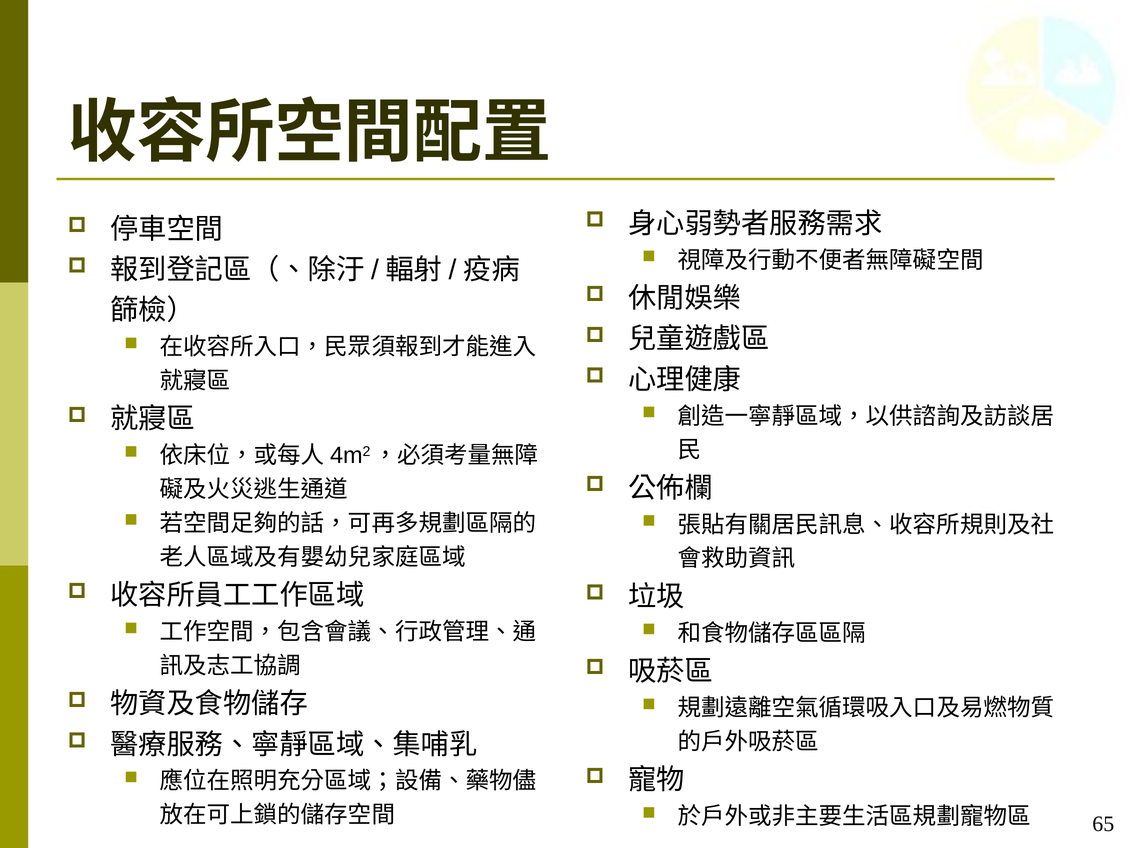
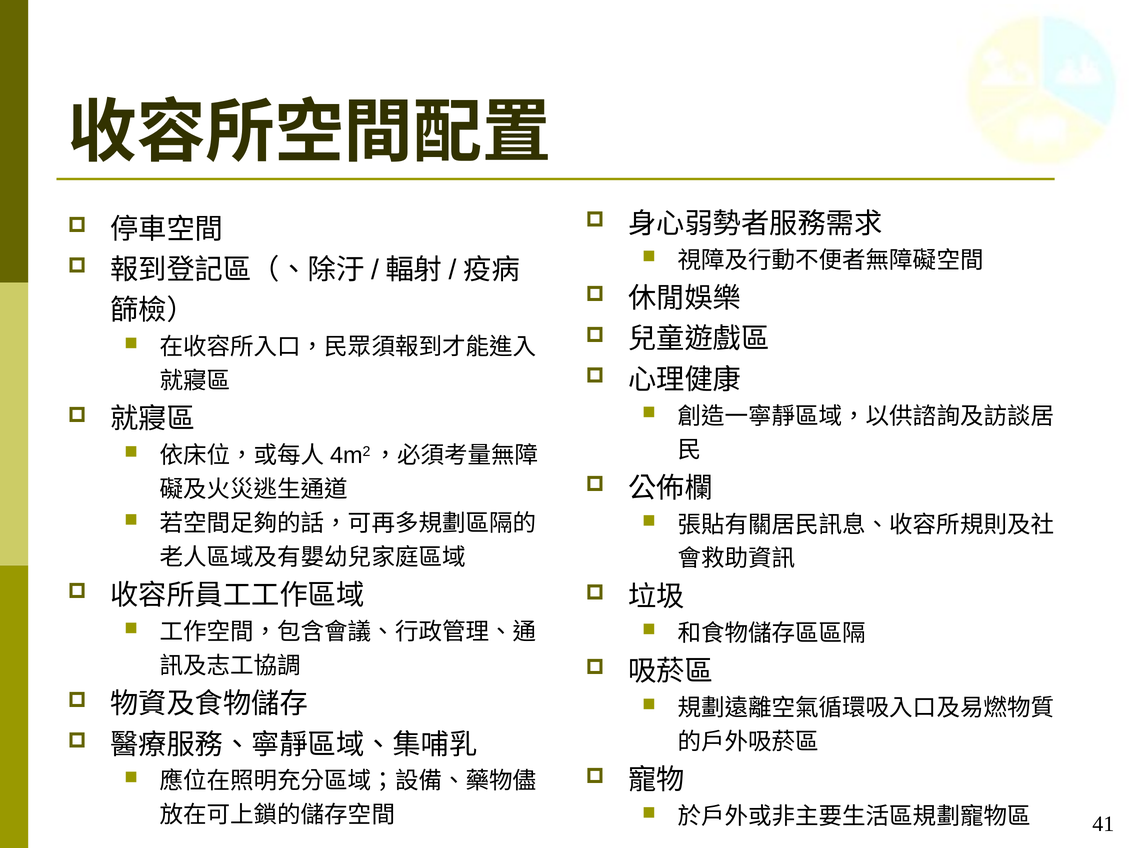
65: 65 -> 41 (1103, 824)
